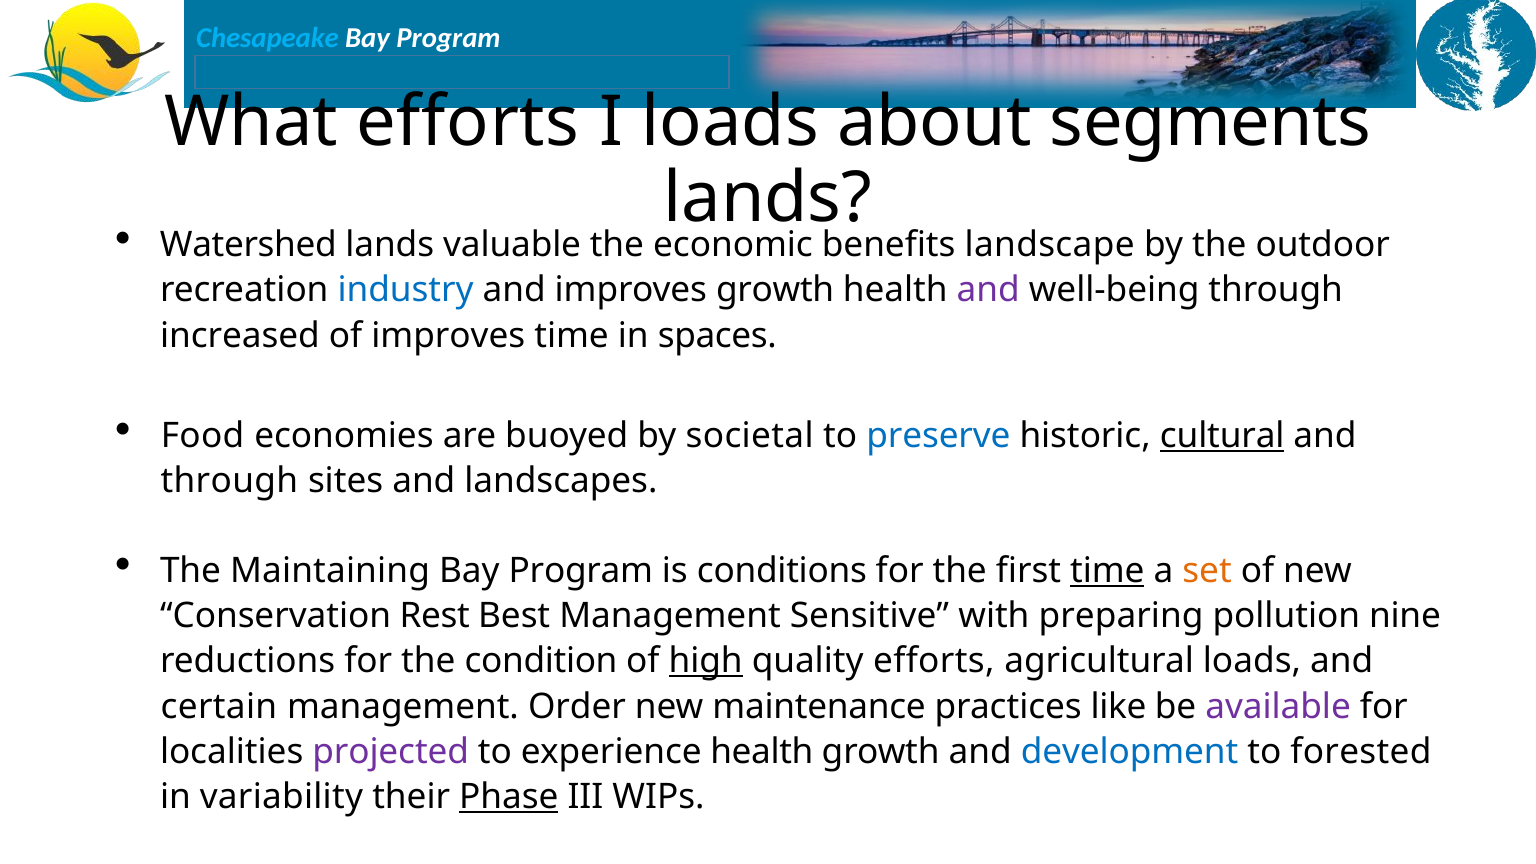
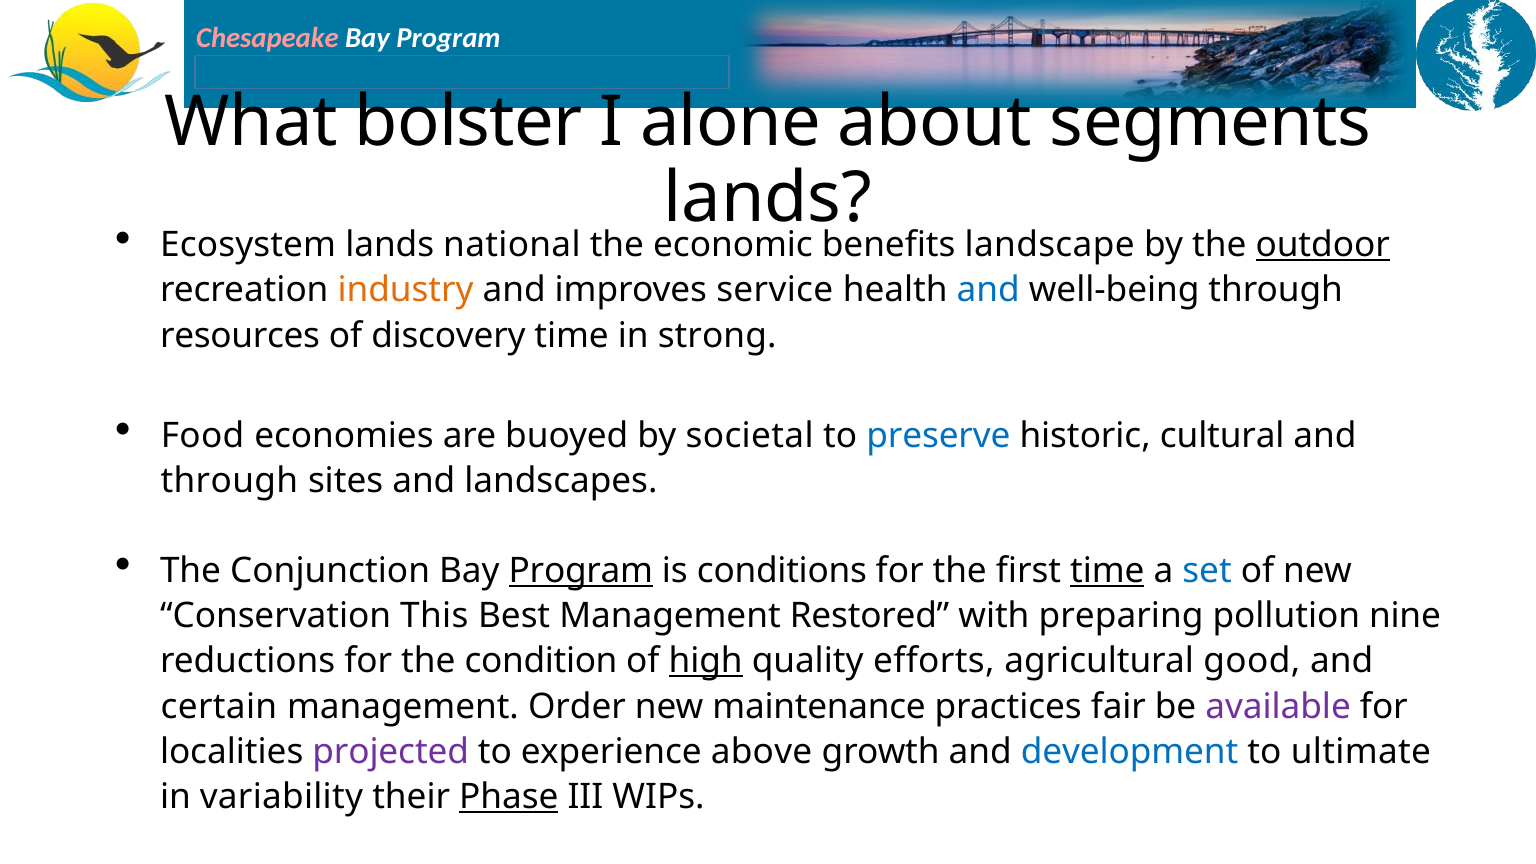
Chesapeake colour: light blue -> pink (267, 38)
What efforts: efforts -> bolster (469, 123)
I loads: loads -> alone (730, 123)
Watershed: Watershed -> Ecosystem (248, 245)
valuable: valuable -> national (512, 245)
outdoor underline: none -> present (1323, 245)
industry colour: blue -> orange (406, 290)
improves growth: growth -> service (775, 290)
and colour: purple -> blue (988, 290)
increased: increased -> resources (240, 335)
of improves: improves -> discovery (448, 335)
spaces: spaces -> strong (717, 335)
cultural underline: present -> none (1222, 435)
Maintaining: Maintaining -> Conjunction (330, 571)
Program underline: none -> present (581, 571)
set colour: orange -> blue (1207, 571)
Rest: Rest -> This (434, 616)
Sensitive: Sensitive -> Restored (870, 616)
agricultural loads: loads -> good (1252, 661)
like: like -> fair (1118, 706)
experience health: health -> above (762, 752)
forested: forested -> ultimate (1361, 752)
